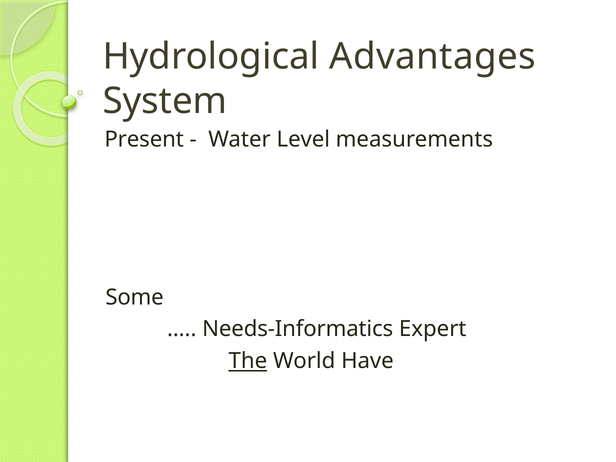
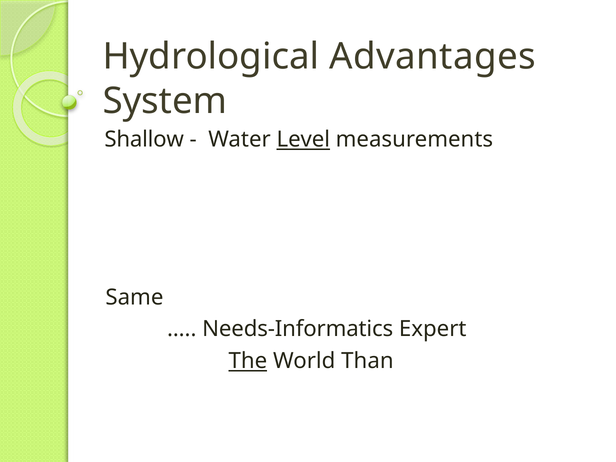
Present: Present -> Shallow (144, 140)
Level underline: none -> present (303, 140)
Some: Some -> Same (134, 297)
Have: Have -> Than (367, 361)
